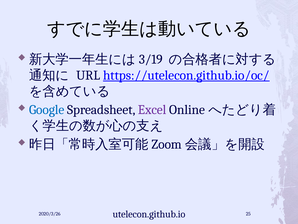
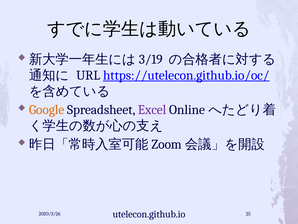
Google colour: blue -> orange (47, 110)
